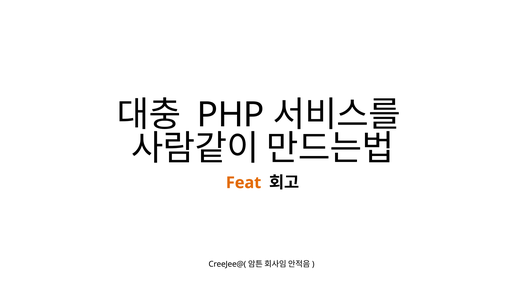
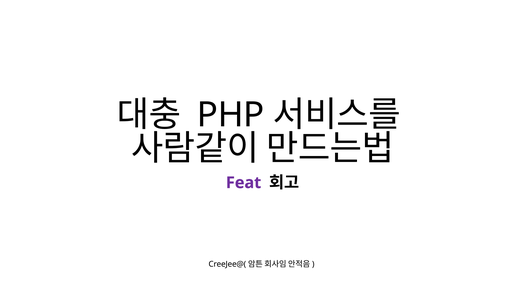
Feat colour: orange -> purple (244, 183)
